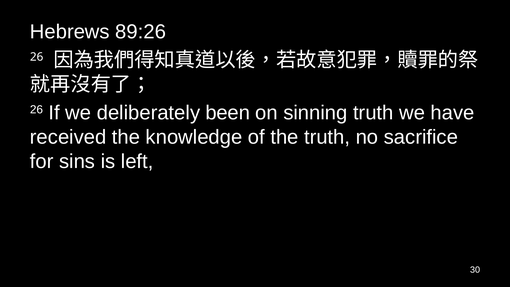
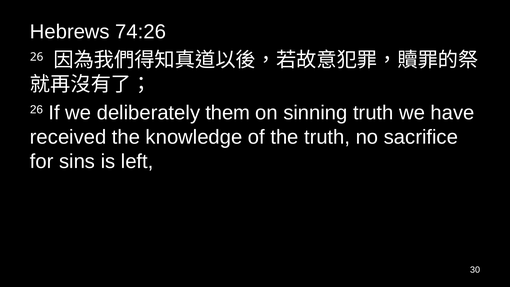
89:26: 89:26 -> 74:26 (141, 32)
been: been -> them (228, 113)
